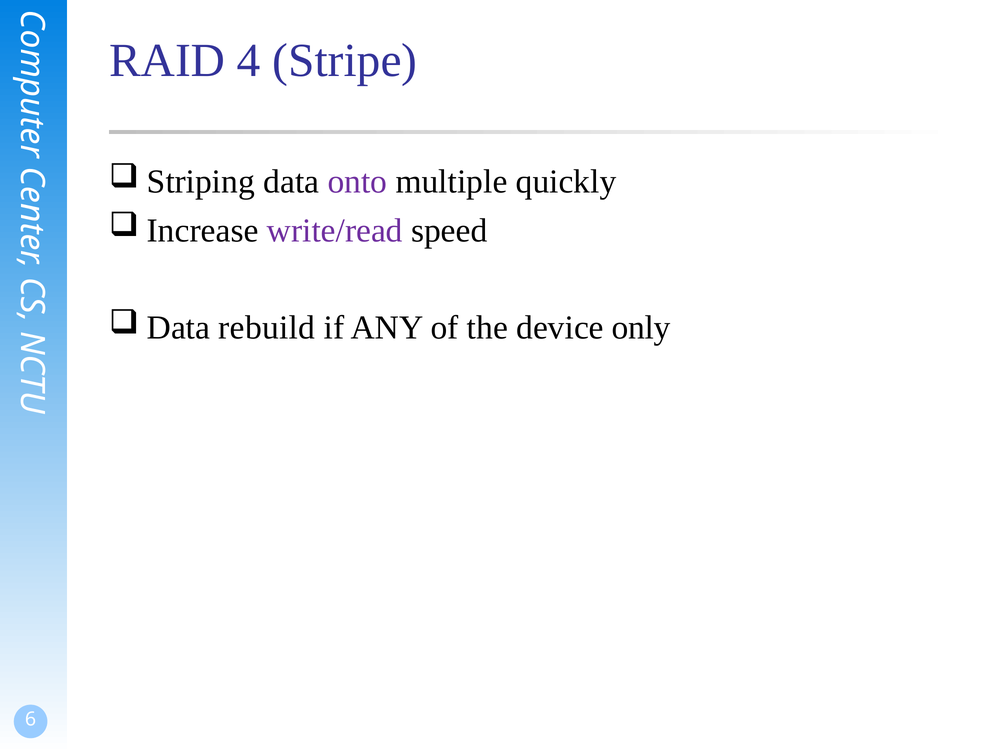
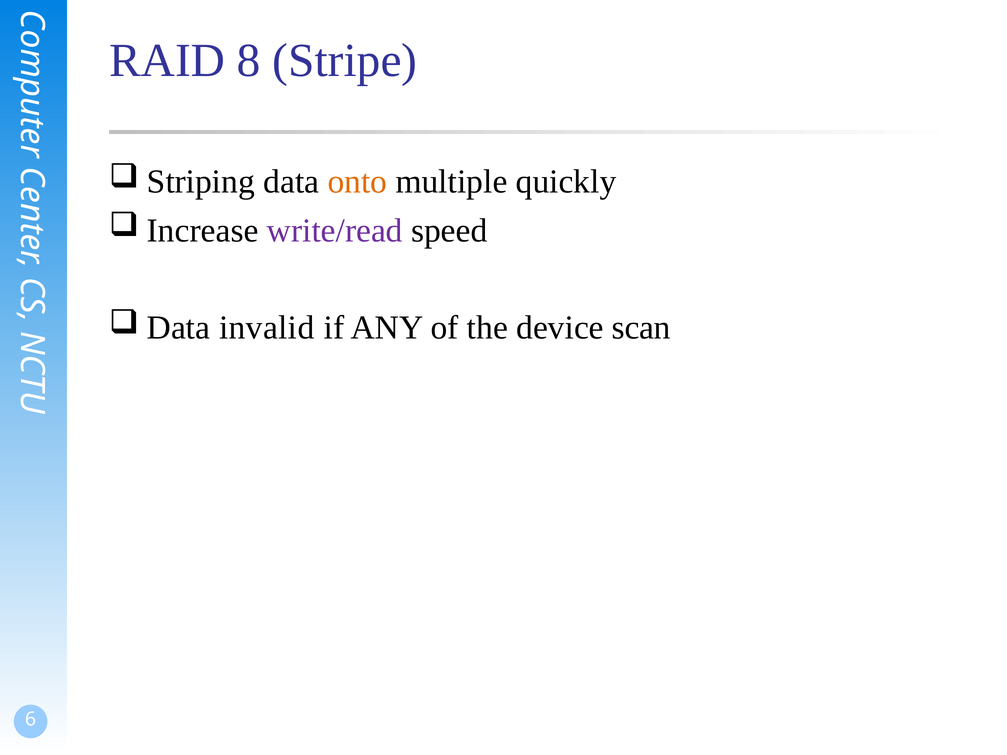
4: 4 -> 8 (249, 61)
onto colour: purple -> orange (357, 182)
rebuild: rebuild -> invalid (267, 328)
only: only -> scan (641, 328)
